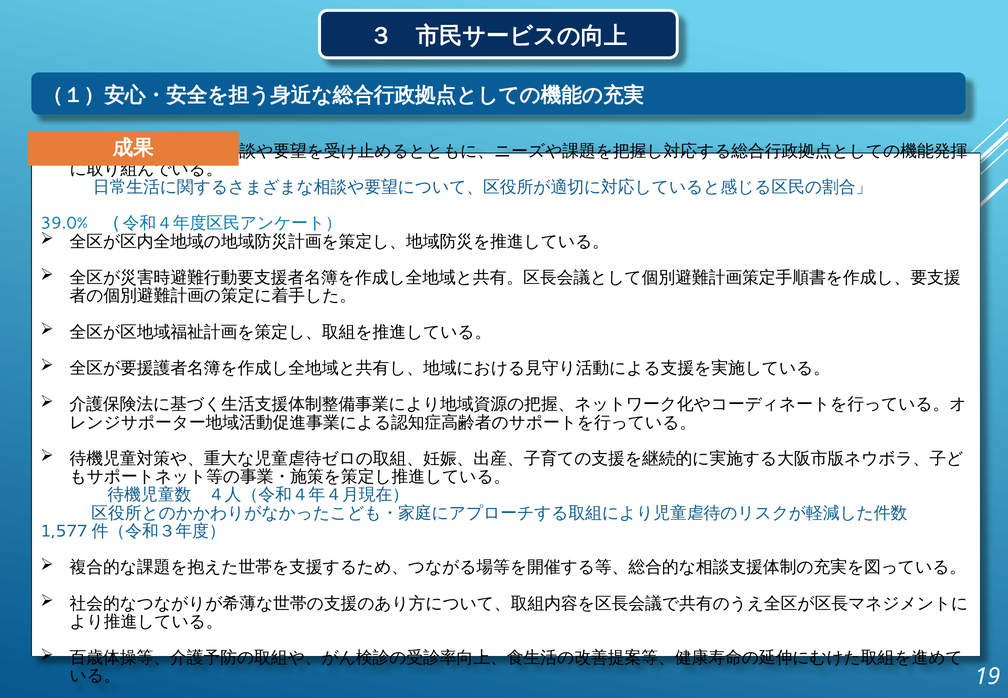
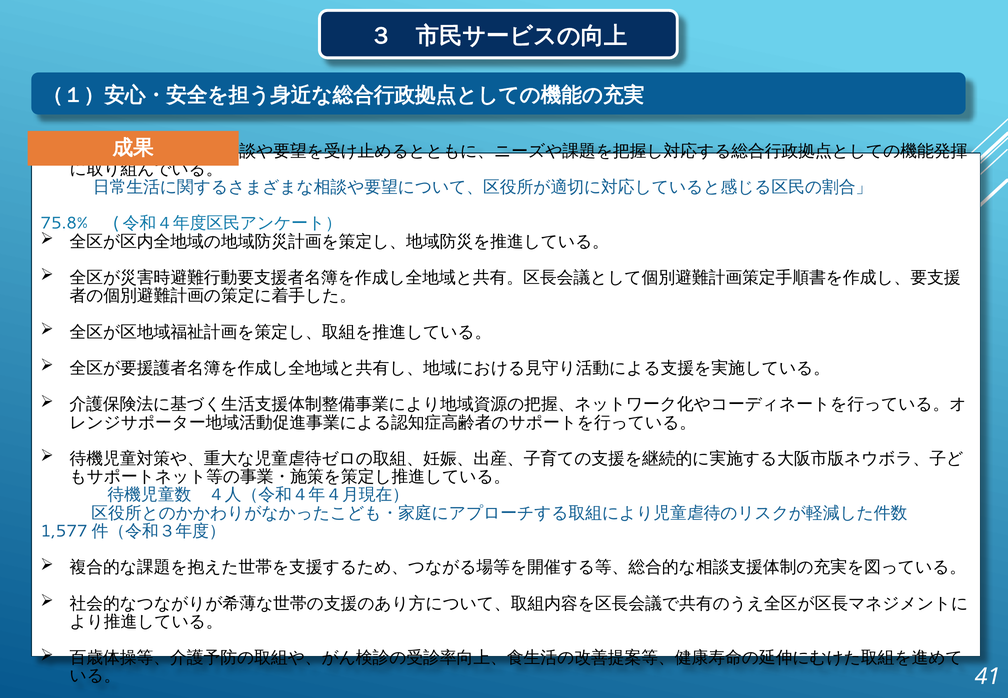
39.0%: 39.0% -> 75.8% (64, 223)
19: 19 -> 41 (987, 676)
